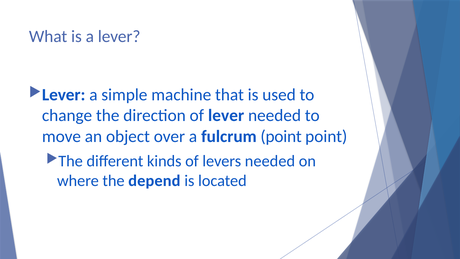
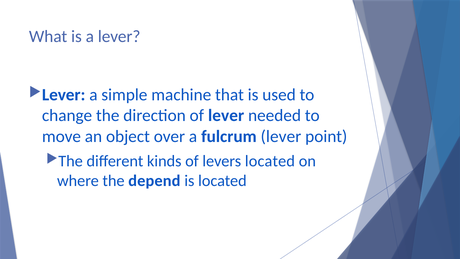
fulcrum point: point -> lever (281, 136)
levers needed: needed -> located (270, 161)
